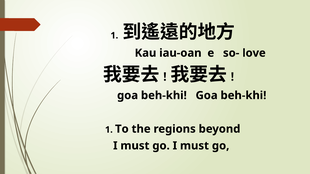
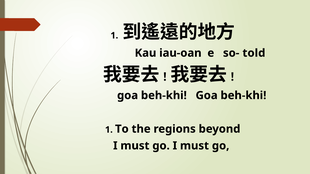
love: love -> told (254, 53)
